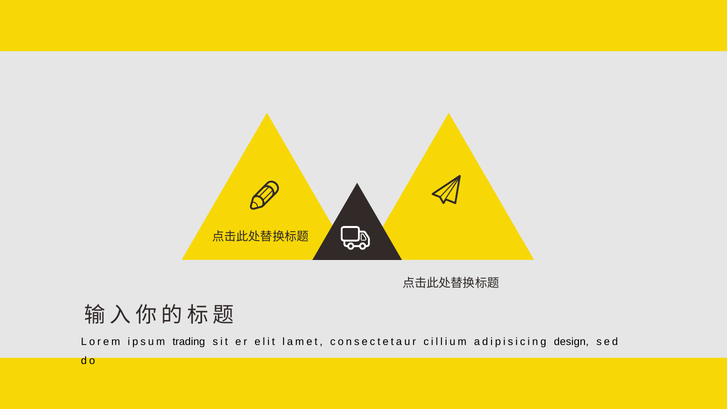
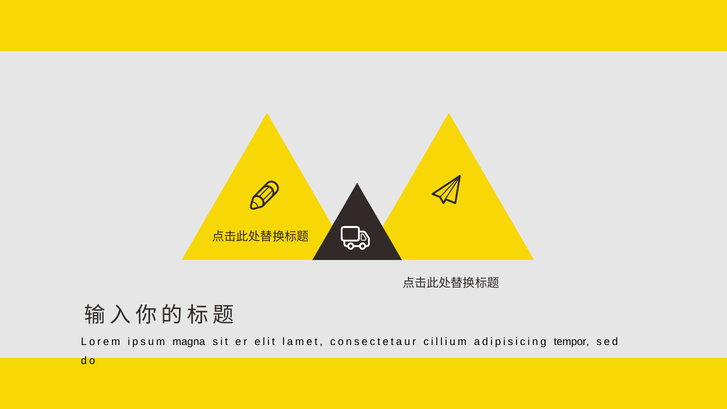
trading: trading -> magna (189, 342)
design: design -> tempor (571, 342)
